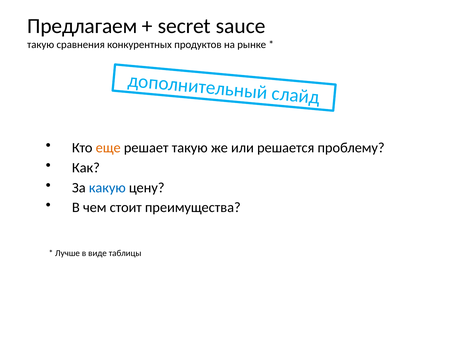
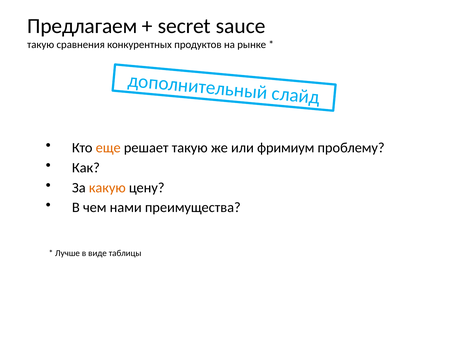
решается: решается -> фримиум (286, 148)
какую colour: blue -> orange (107, 188)
стоит: стоит -> нами (126, 208)
